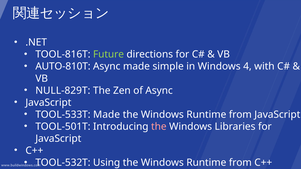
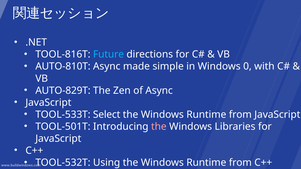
Future colour: light green -> light blue (108, 55)
4: 4 -> 0 (247, 67)
NULL-829T: NULL-829T -> AUTO-829T (63, 91)
TOOL-533T Made: Made -> Select (107, 115)
